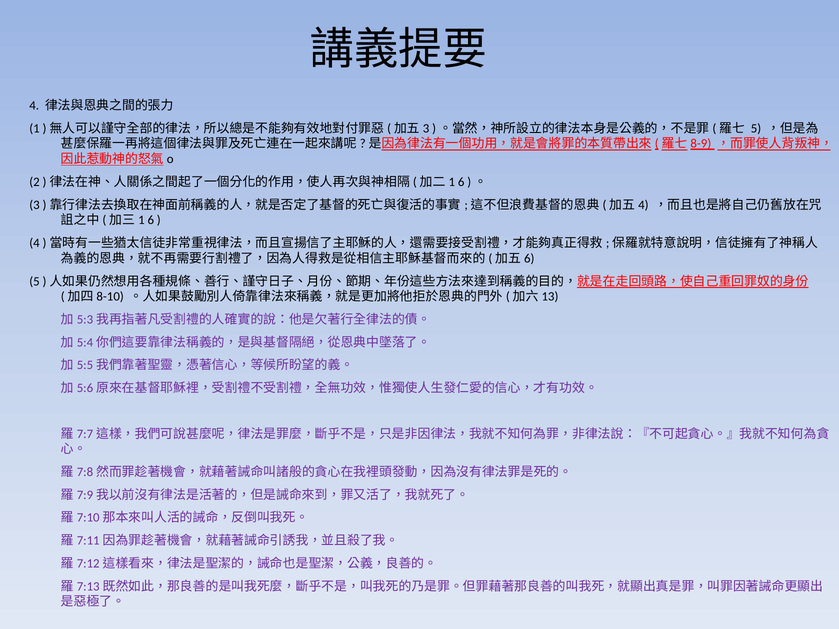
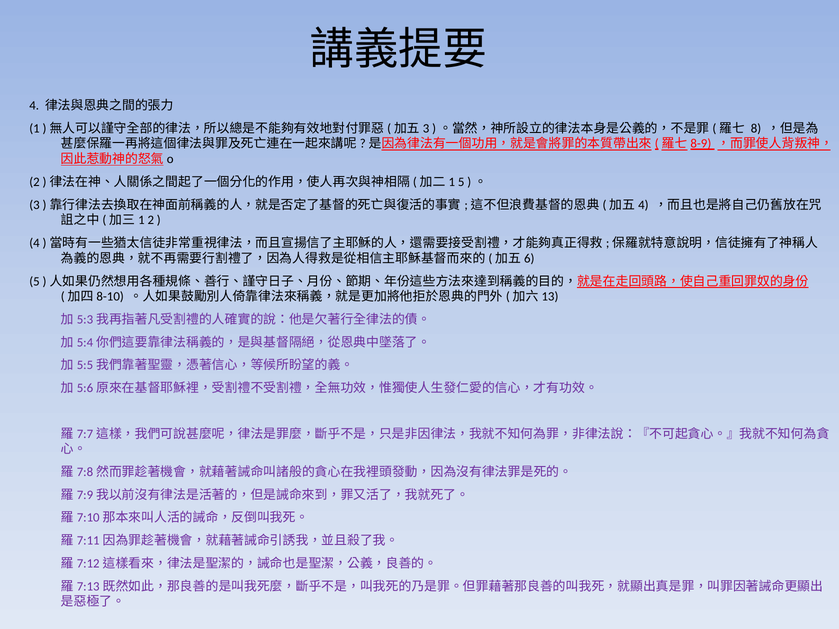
5: 5 -> 8 (756, 128)
6: 6 -> 5 (461, 182)
6: 6 -> 2 (151, 220)
